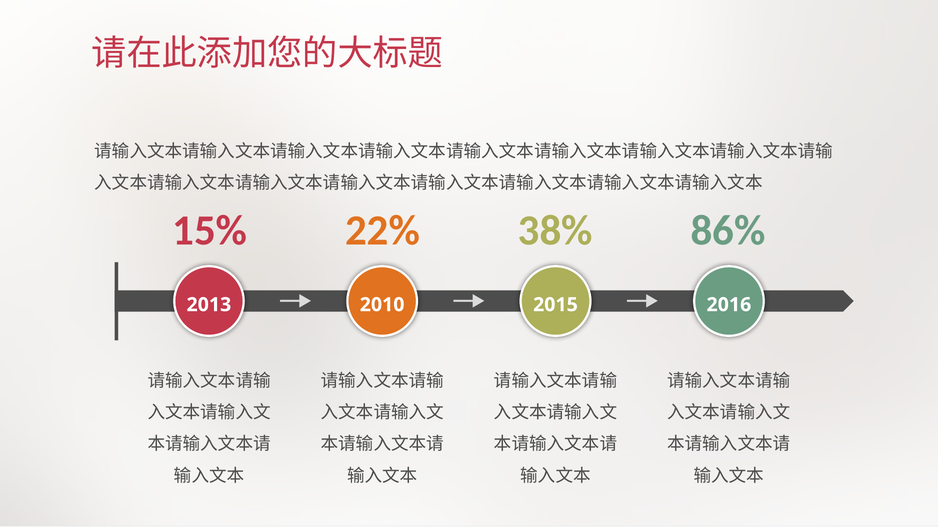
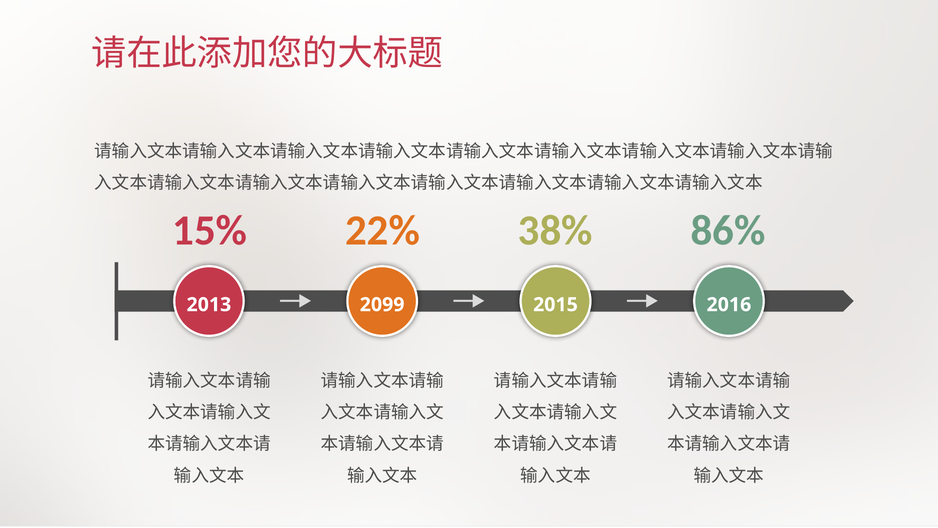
2010: 2010 -> 2099 (382, 304)
